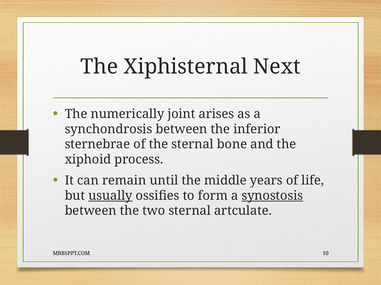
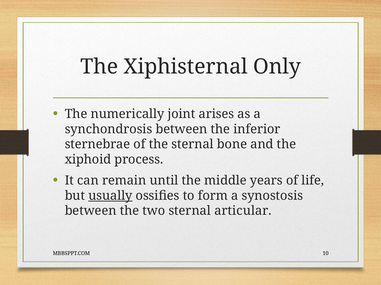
Next: Next -> Only (277, 67)
synostosis underline: present -> none (272, 196)
artculate: artculate -> articular (243, 211)
